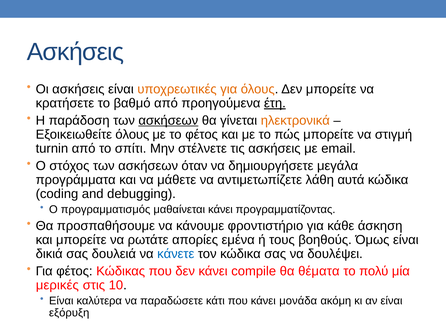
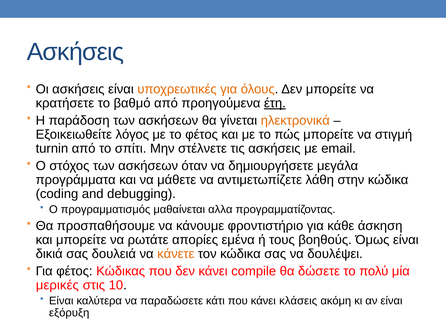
ασκήσεων underline: present -> none (168, 120)
Εξοικειωθείτε όλους: όλους -> λόγος (132, 134)
αυτά: αυτά -> στην (351, 180)
μαθαίνεται κάνει: κάνει -> αλλα (220, 209)
κάνετε colour: blue -> orange (176, 254)
θέματα: θέματα -> δώσετε (319, 271)
μονάδα: μονάδα -> κλάσεις (298, 300)
